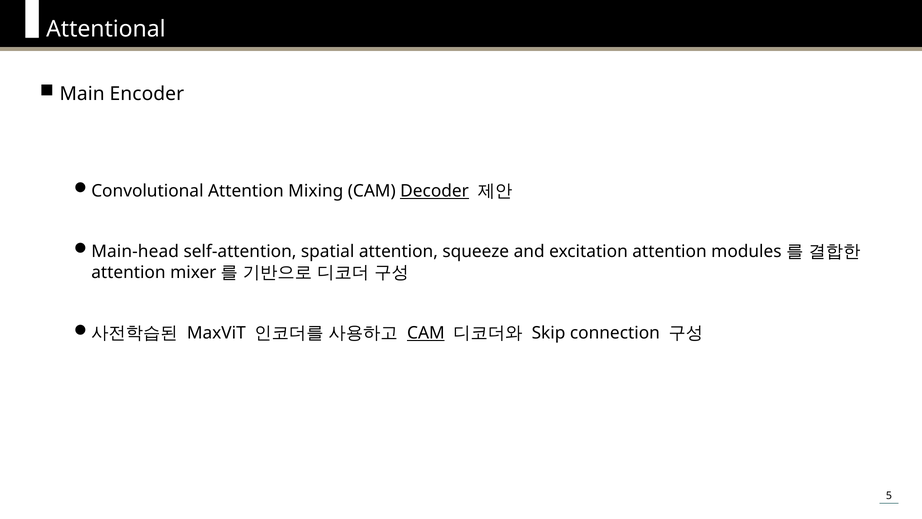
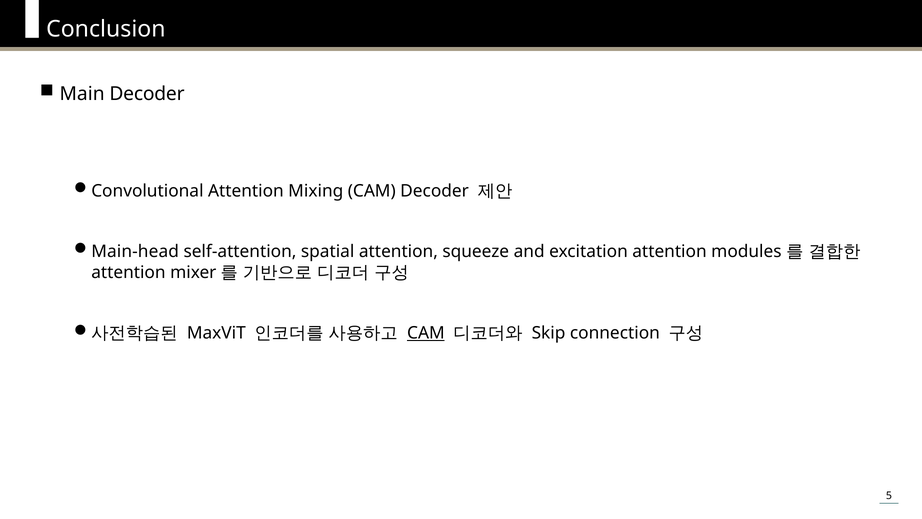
Attentional: Attentional -> Conclusion (106, 29)
Main Encoder: Encoder -> Decoder (147, 94)
Decoder underline: present -> none (435, 191)
